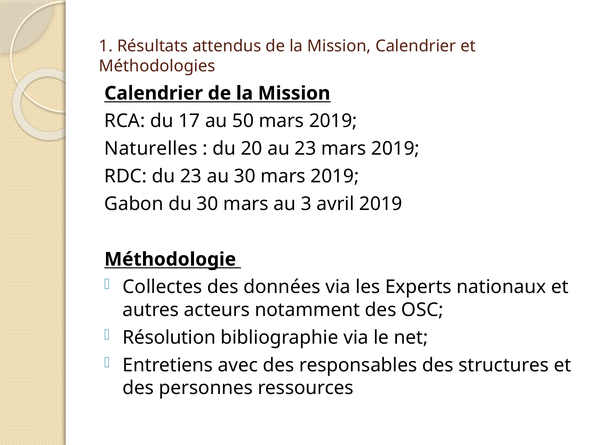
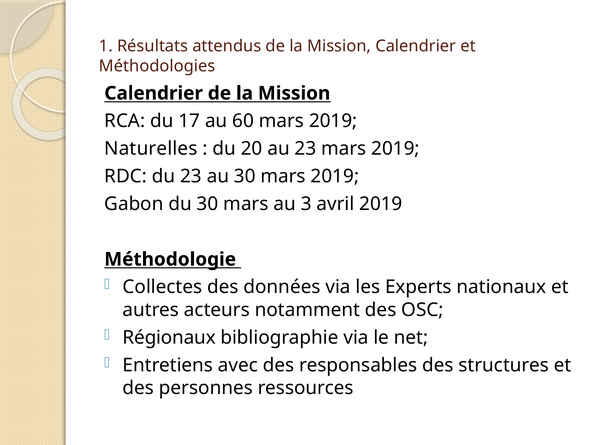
50: 50 -> 60 (243, 121)
Résolution: Résolution -> Régionaux (169, 337)
